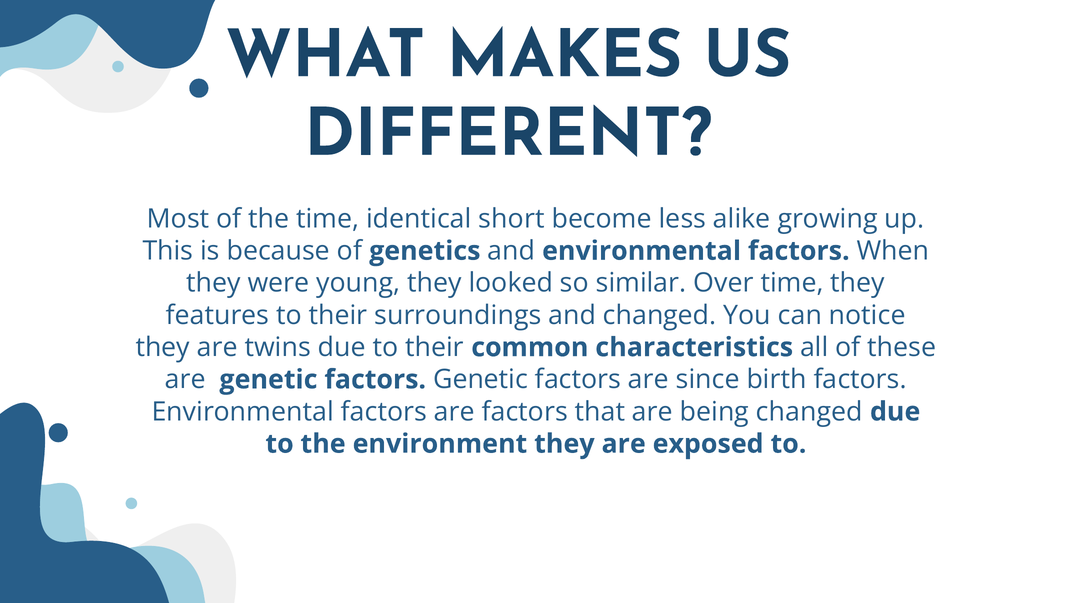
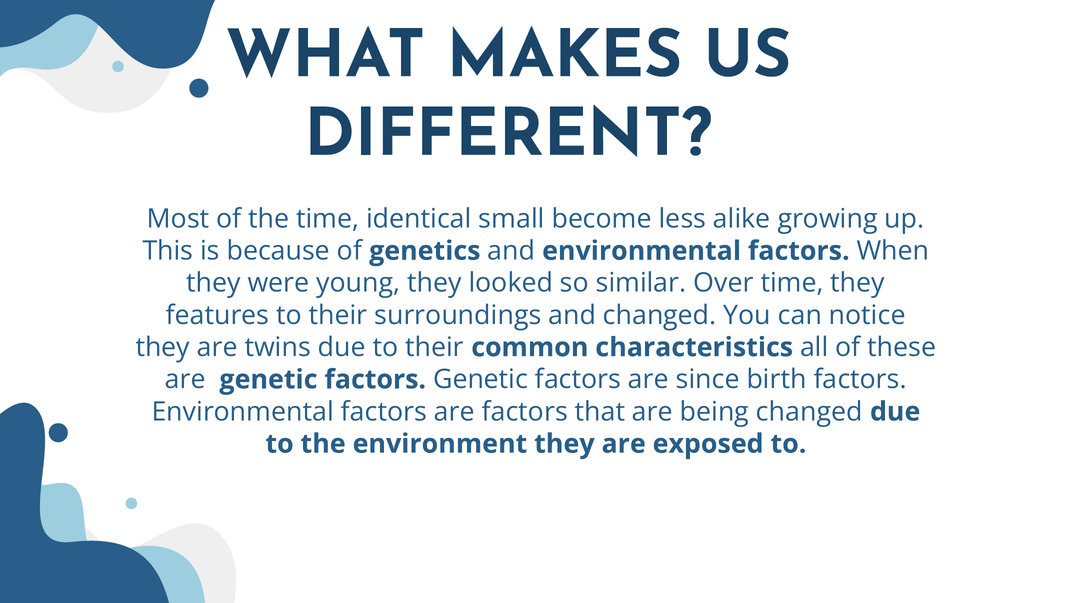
short: short -> small (512, 219)
